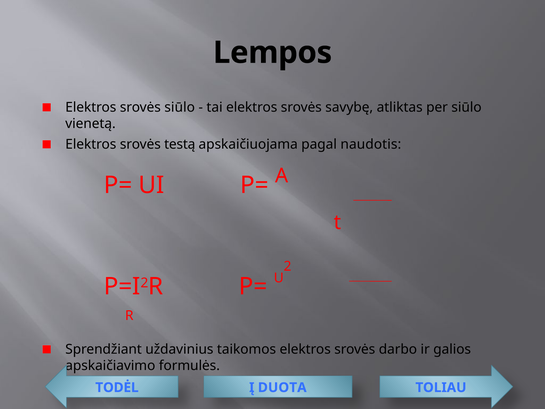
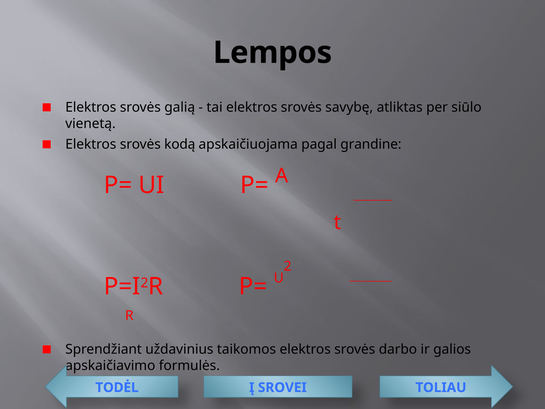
srovės siūlo: siūlo -> galią (180, 107)
testą: testą -> kodą (180, 144)
naudotis: naudotis -> grandine (371, 144)
DUOTA: DUOTA -> SROVEI (282, 387)
